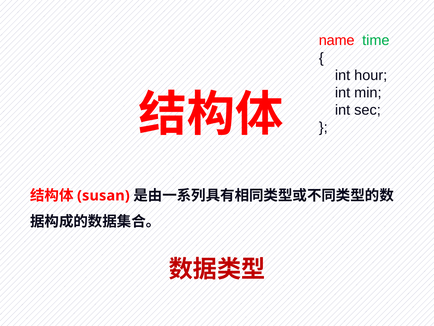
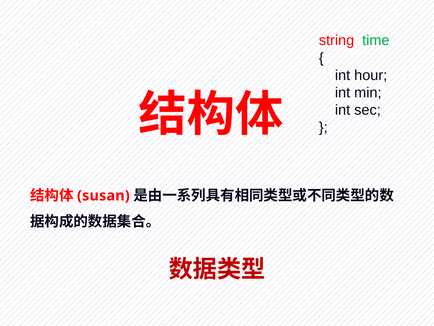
name: name -> string (337, 40)
